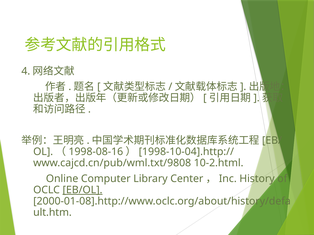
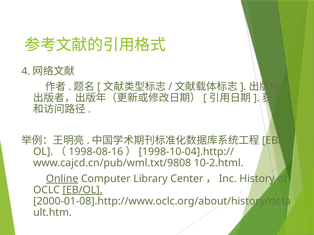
Online underline: none -> present (62, 179)
